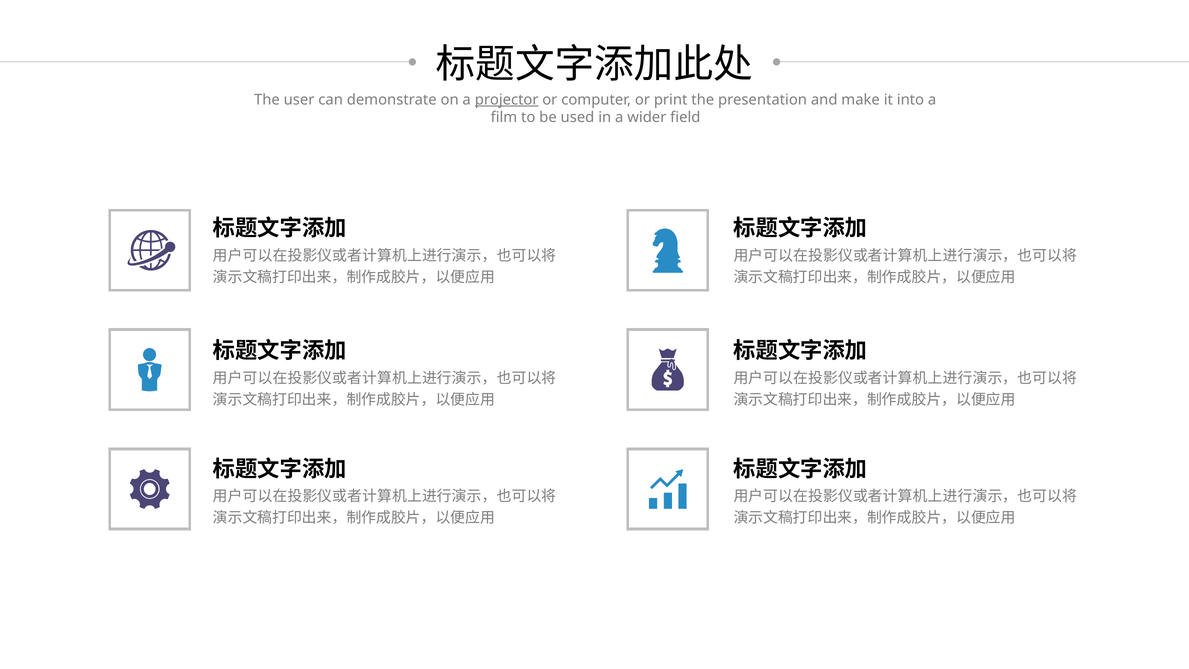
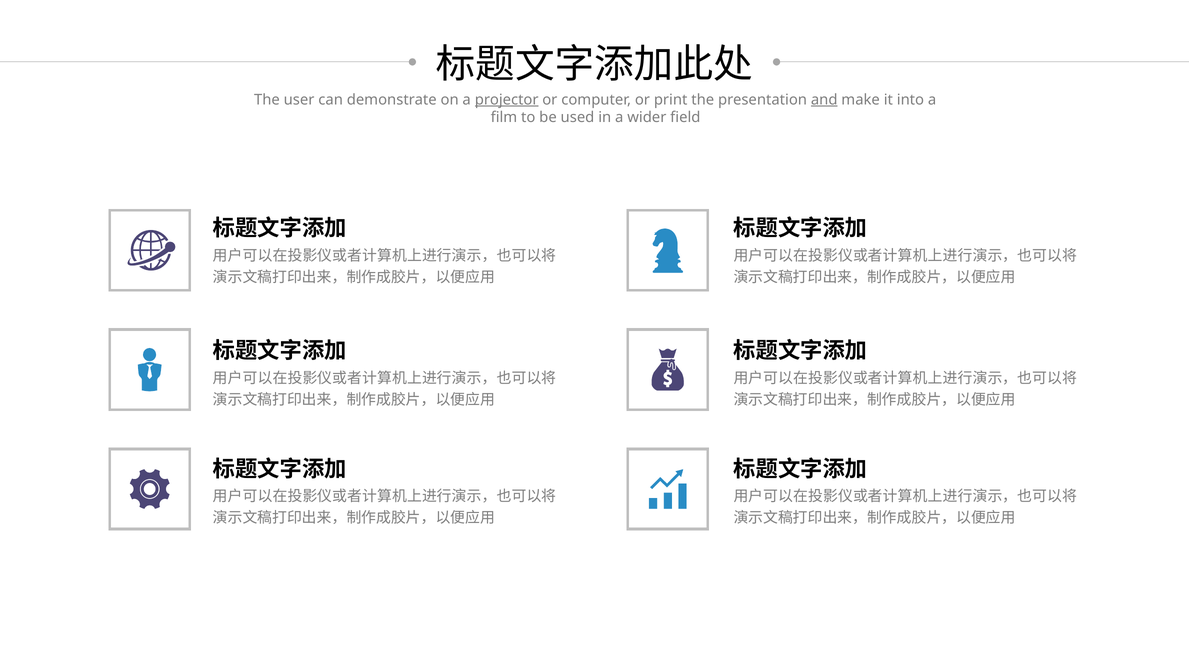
and underline: none -> present (824, 100)
